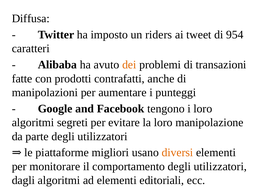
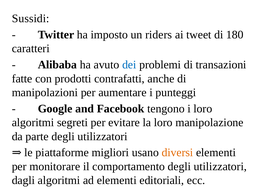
Diffusa: Diffusa -> Sussidi (31, 19)
954: 954 -> 180 (235, 35)
dei colour: orange -> blue (129, 65)
